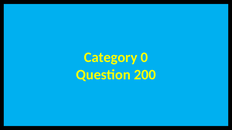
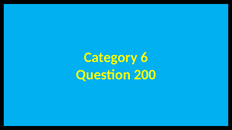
0: 0 -> 6 (144, 58)
